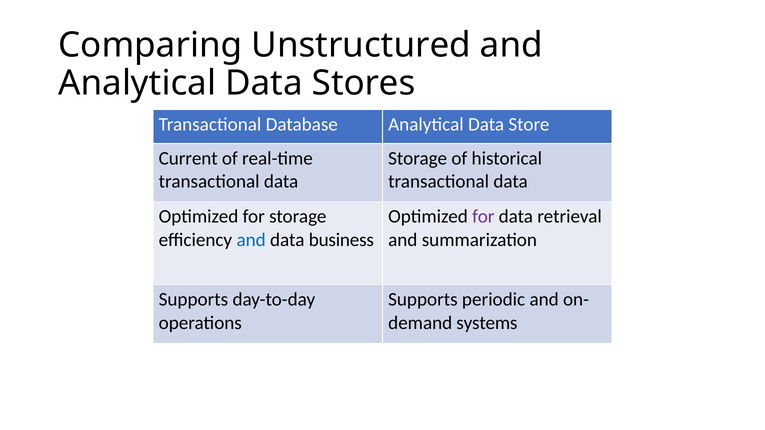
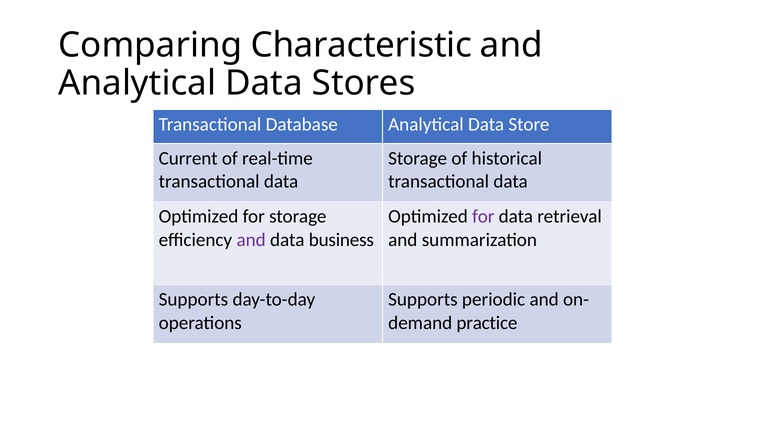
Unstructured: Unstructured -> Characteristic (361, 45)
and colour: blue -> purple (251, 240)
systems: systems -> practice (487, 323)
